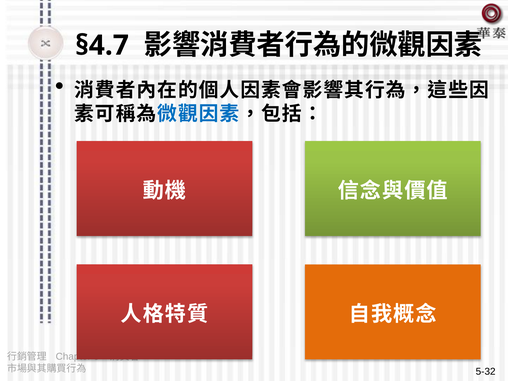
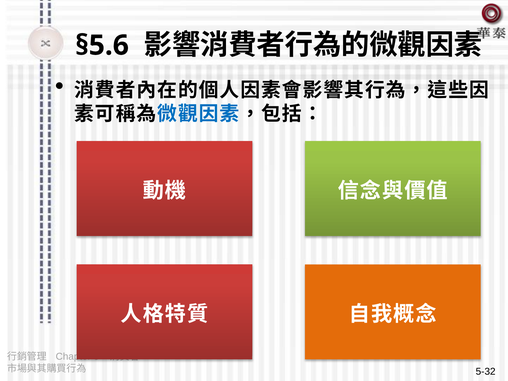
§4.7: §4.7 -> §5.6 (102, 45)
